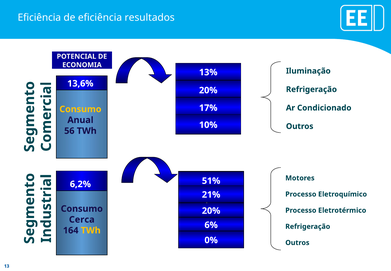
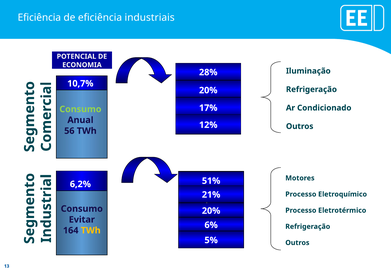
resultados: resultados -> industriais (150, 17)
13%: 13% -> 28% (208, 72)
13,6%: 13,6% -> 10,7% (80, 83)
Consumo colour: yellow -> light green (80, 109)
10%: 10% -> 12% (208, 125)
Cerca: Cerca -> Evitar (82, 219)
0%: 0% -> 5% (211, 240)
